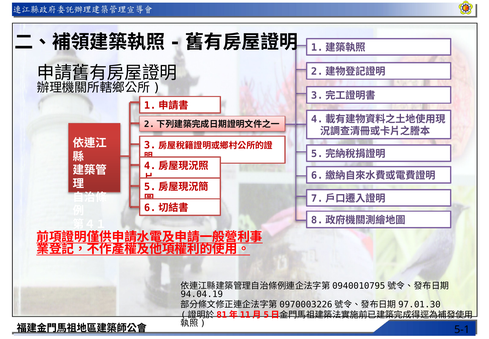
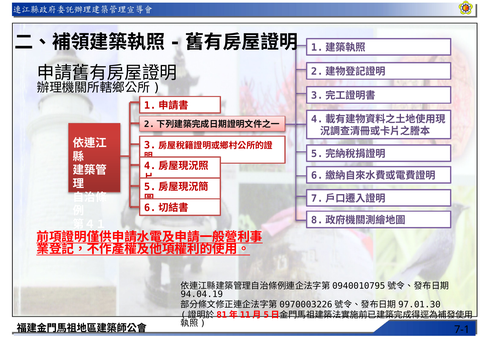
5-1: 5-1 -> 7-1 (462, 329)
